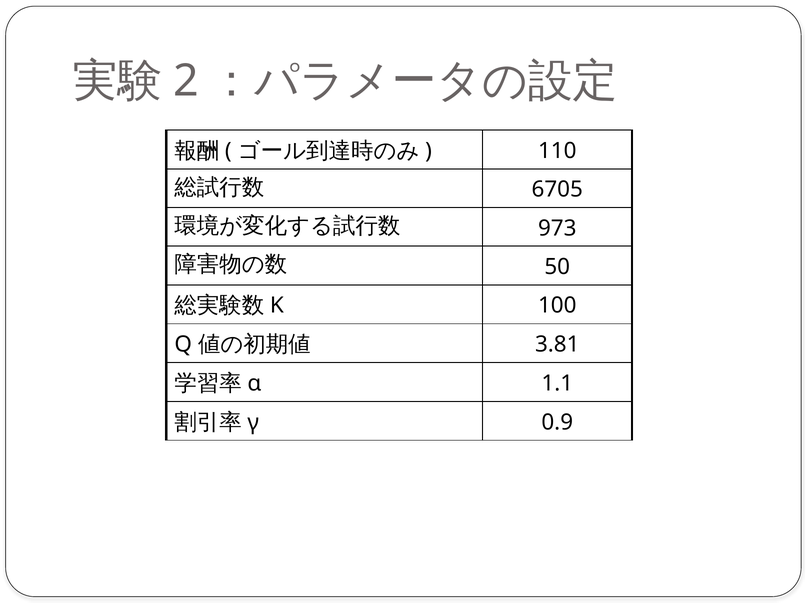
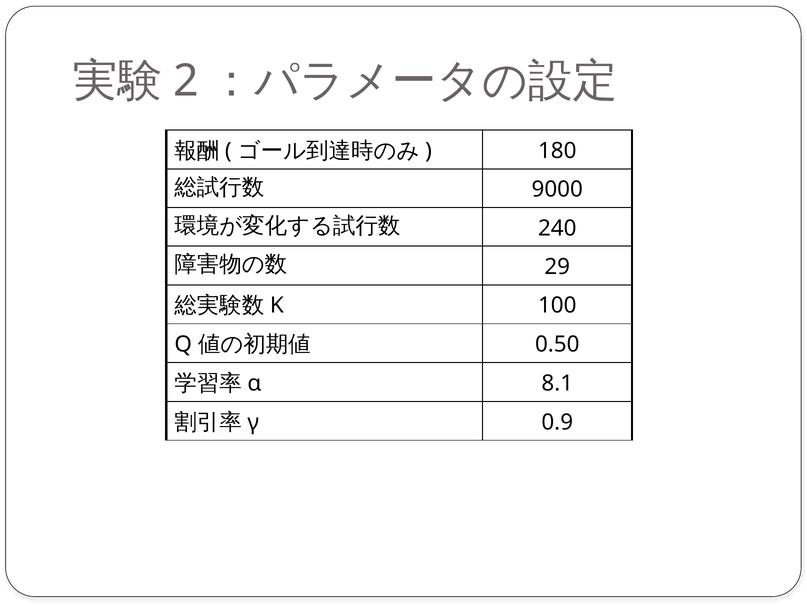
110: 110 -> 180 (557, 151)
6705: 6705 -> 9000 (557, 190)
973: 973 -> 240 (557, 228)
50: 50 -> 29 (557, 267)
3.81: 3.81 -> 0.50 (557, 345)
1.1: 1.1 -> 8.1 (557, 383)
